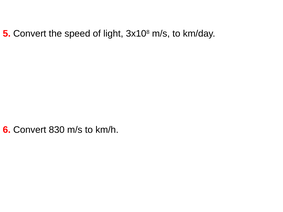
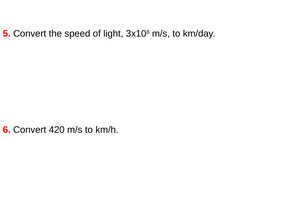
830: 830 -> 420 (57, 130)
